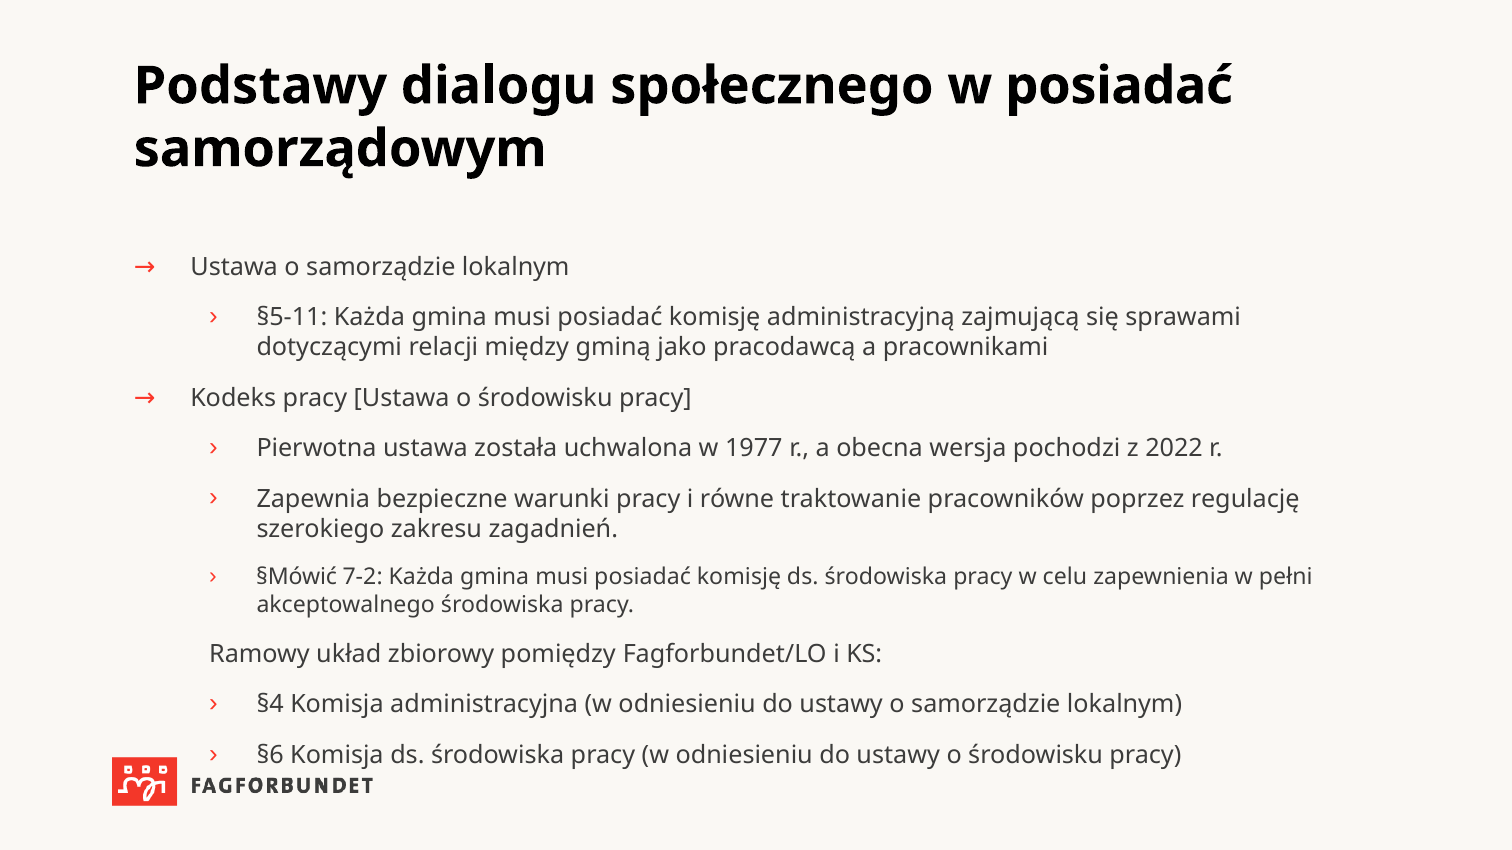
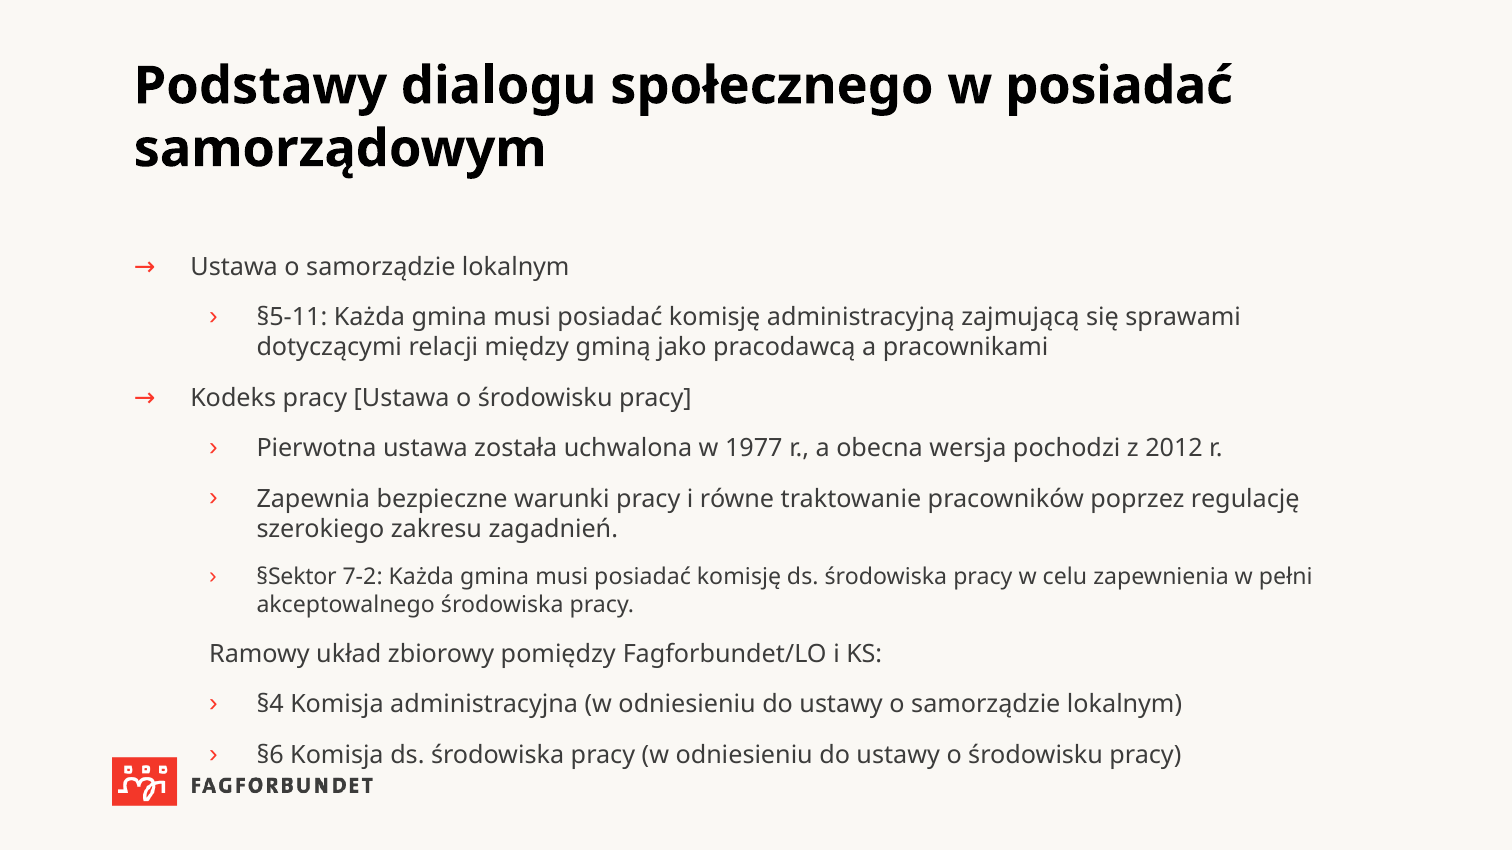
2022: 2022 -> 2012 (1174, 449)
§Mówić: §Mówić -> §Sektor (297, 578)
